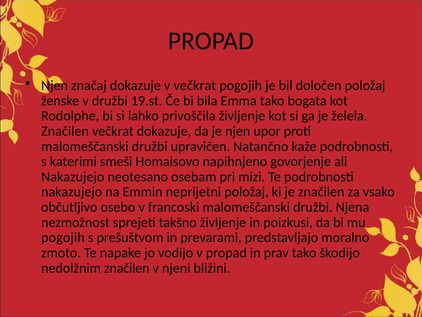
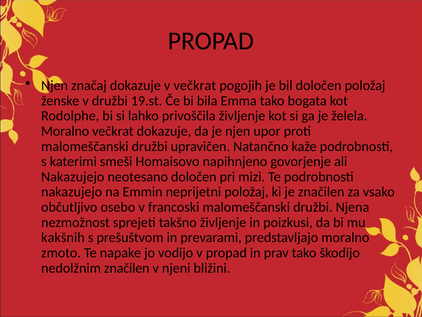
Značilen: Značilen -> Moralno (65, 131)
neotesano osebam: osebam -> določen (194, 177)
pogojih: pogojih -> kakšnih (63, 237)
